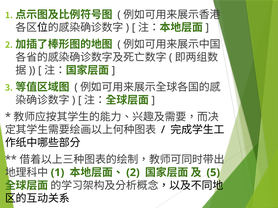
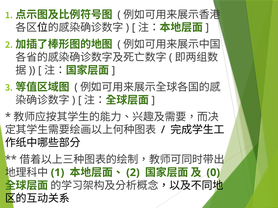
5: 5 -> 0 (213, 173)
